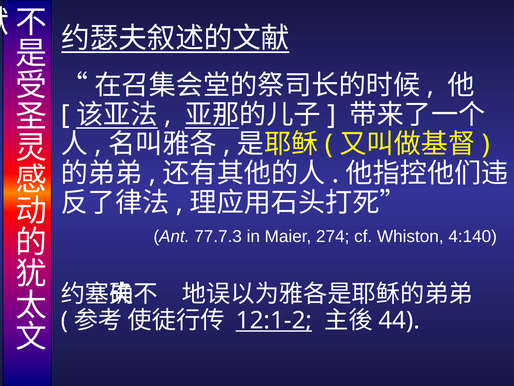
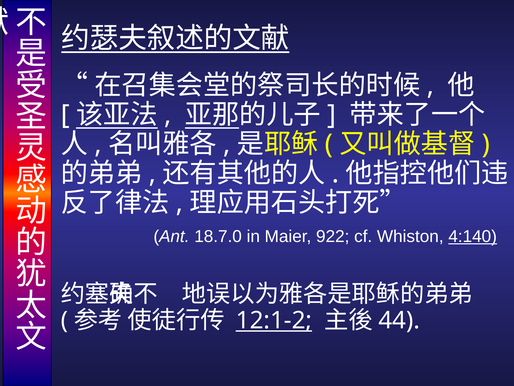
77.7.3: 77.7.3 -> 18.7.0 (218, 236)
274: 274 -> 922 (333, 236)
4:140 underline: none -> present (473, 236)
